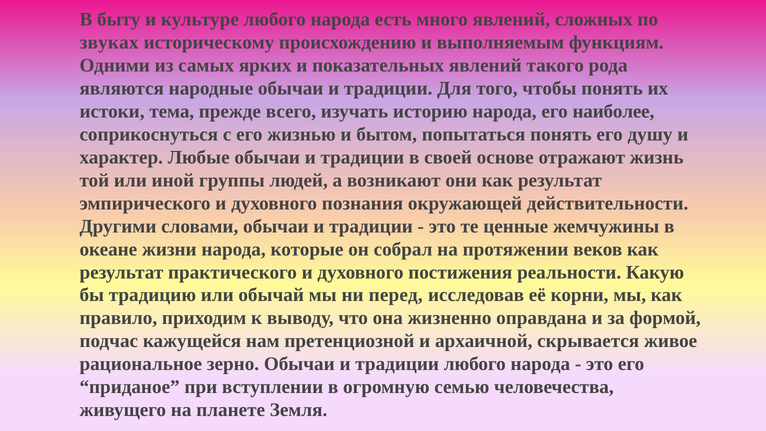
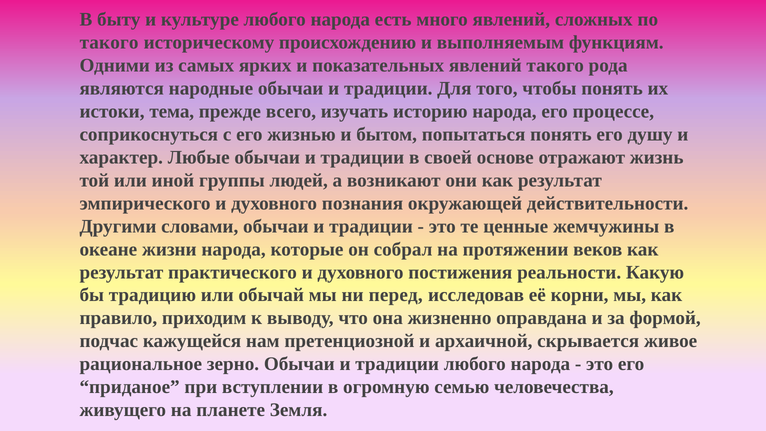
звуках: звуках -> такого (109, 42)
наиболее: наиболее -> процессе (613, 111)
